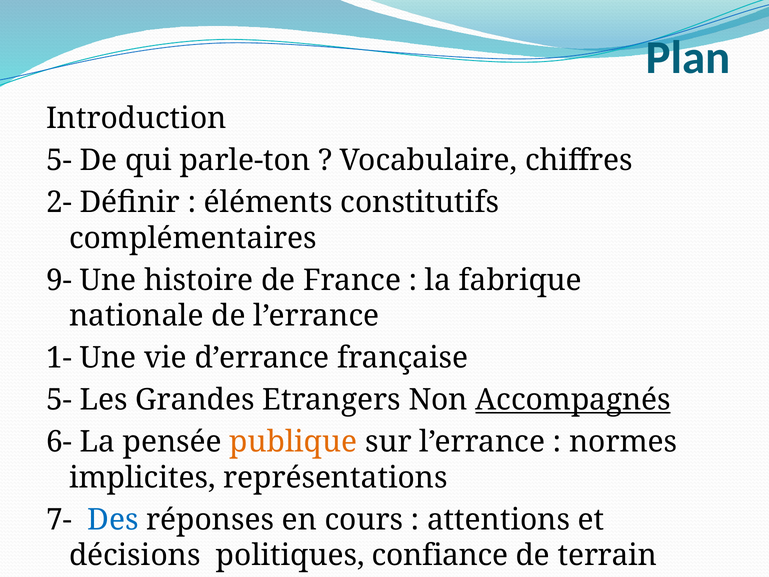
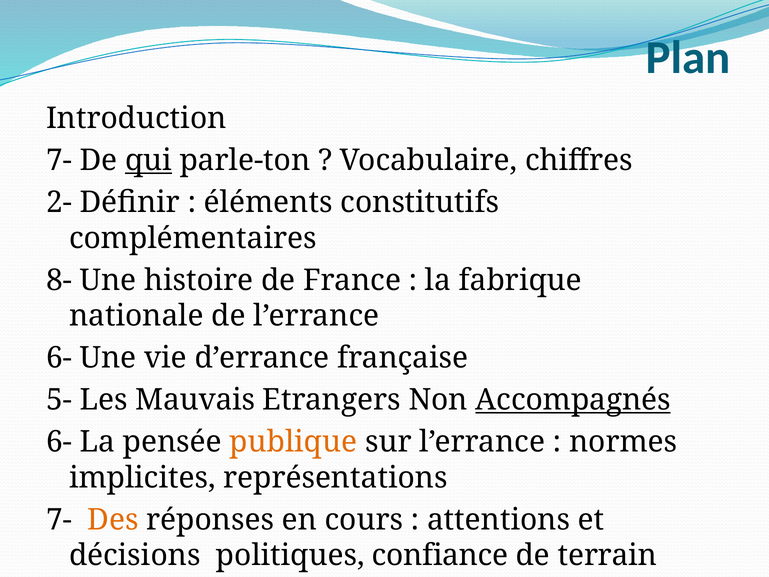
5-: 5- -> 7- (59, 160)
qui underline: none -> present (149, 160)
9-: 9- -> 8- (59, 280)
1-: 1- -> 6- (59, 358)
Grandes: Grandes -> Mauvais (195, 400)
Des colour: blue -> orange (113, 519)
